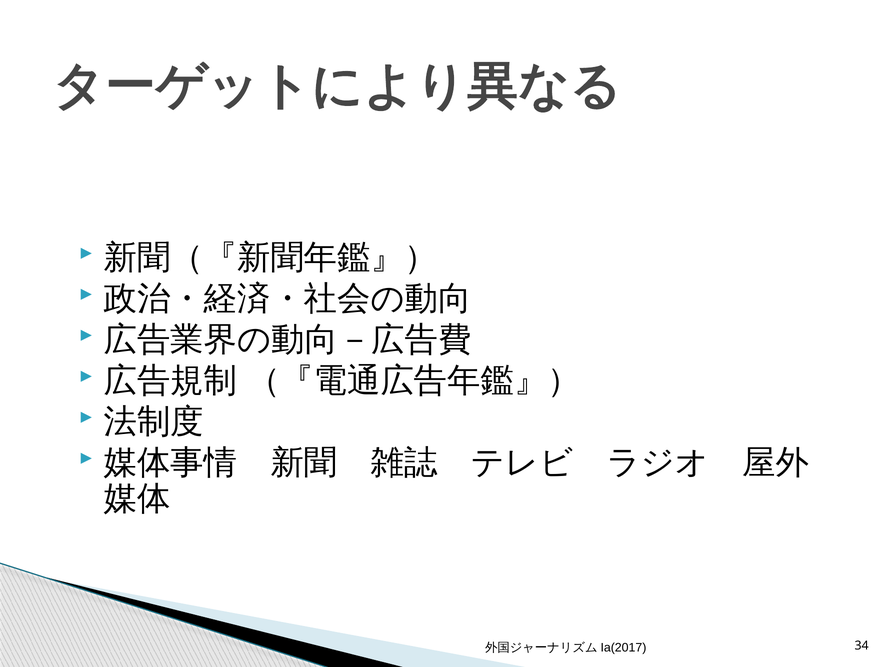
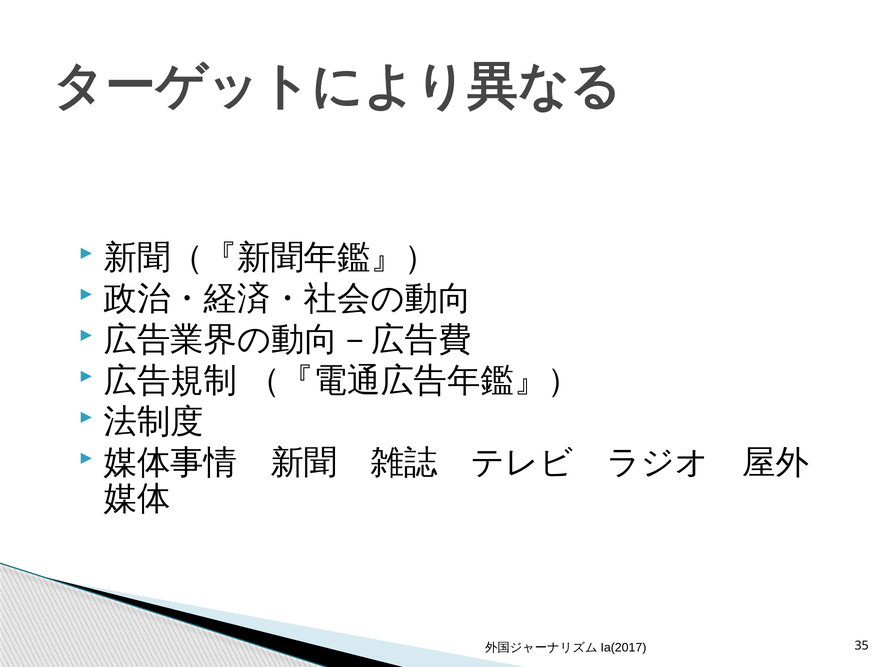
34: 34 -> 35 (862, 646)
